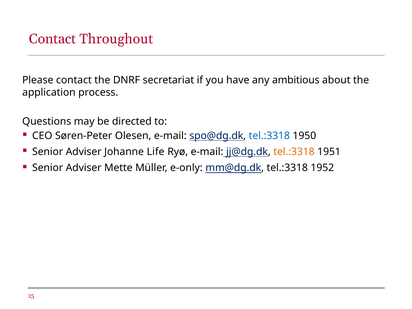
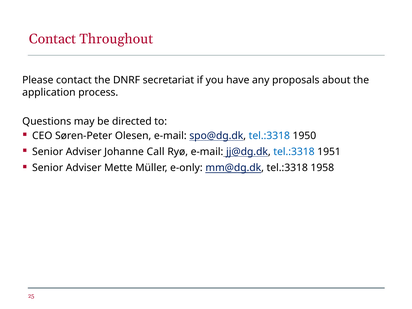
ambitious: ambitious -> proposals (296, 80)
Life: Life -> Call (156, 152)
tel.:3318 colour: orange -> blue (294, 152)
1952: 1952 -> 1958 (322, 168)
